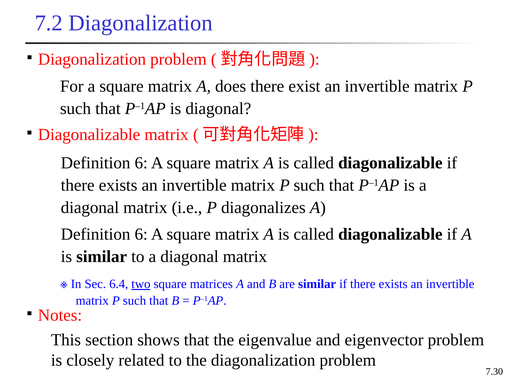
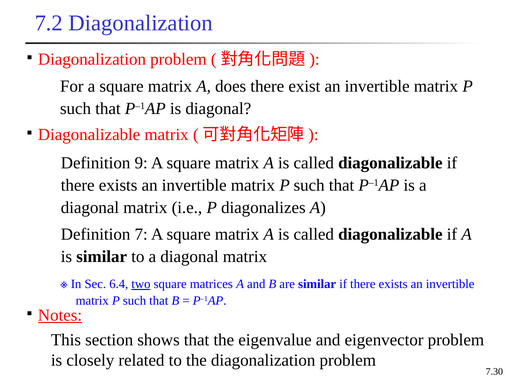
6: 6 -> 9 (141, 163)
6: 6 -> 7 (141, 234)
Notes underline: none -> present (60, 315)
